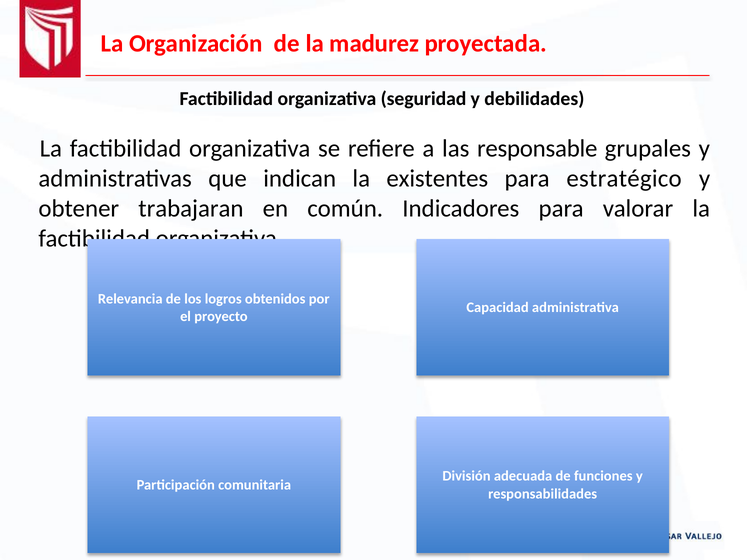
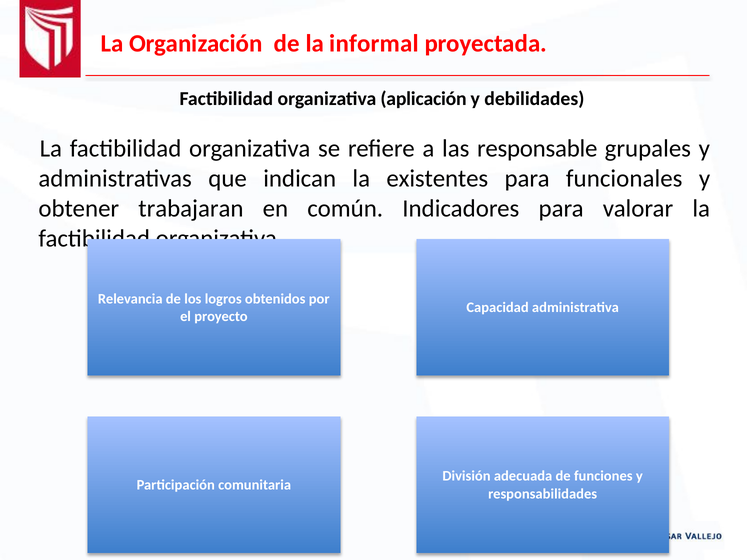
madurez: madurez -> informal (374, 44)
seguridad: seguridad -> aplicación (424, 99)
estratégico: estratégico -> funcionales (624, 179)
